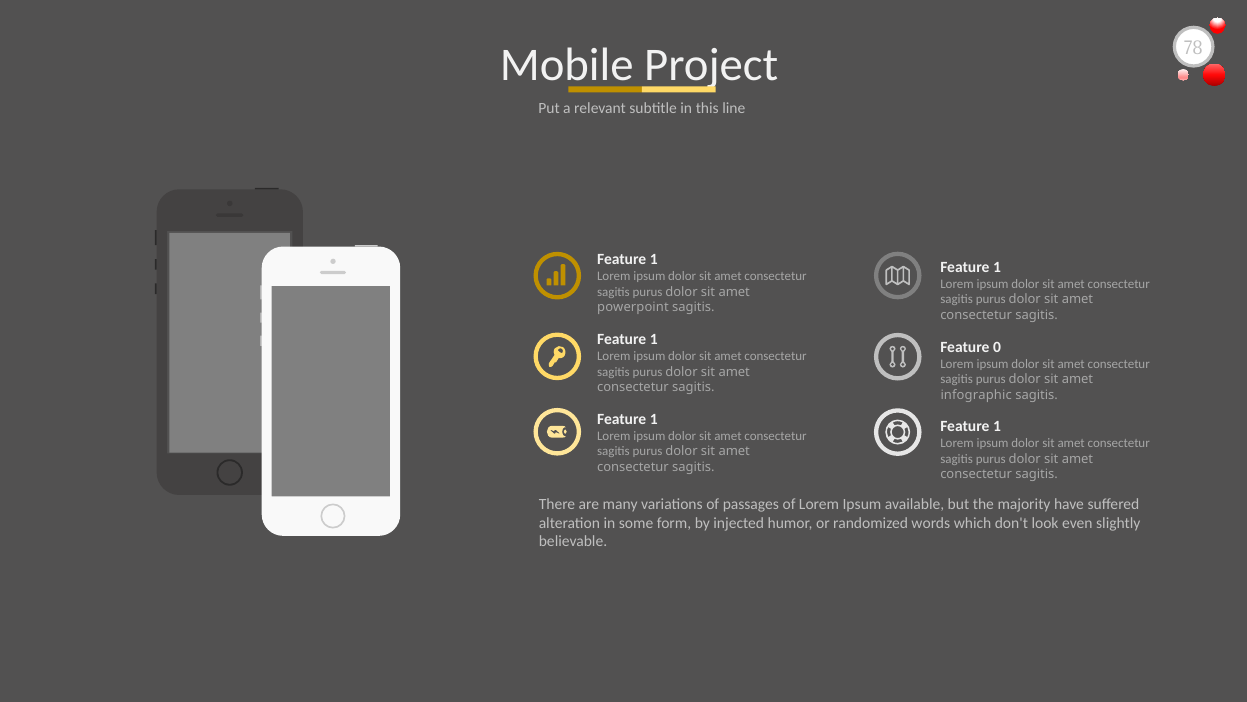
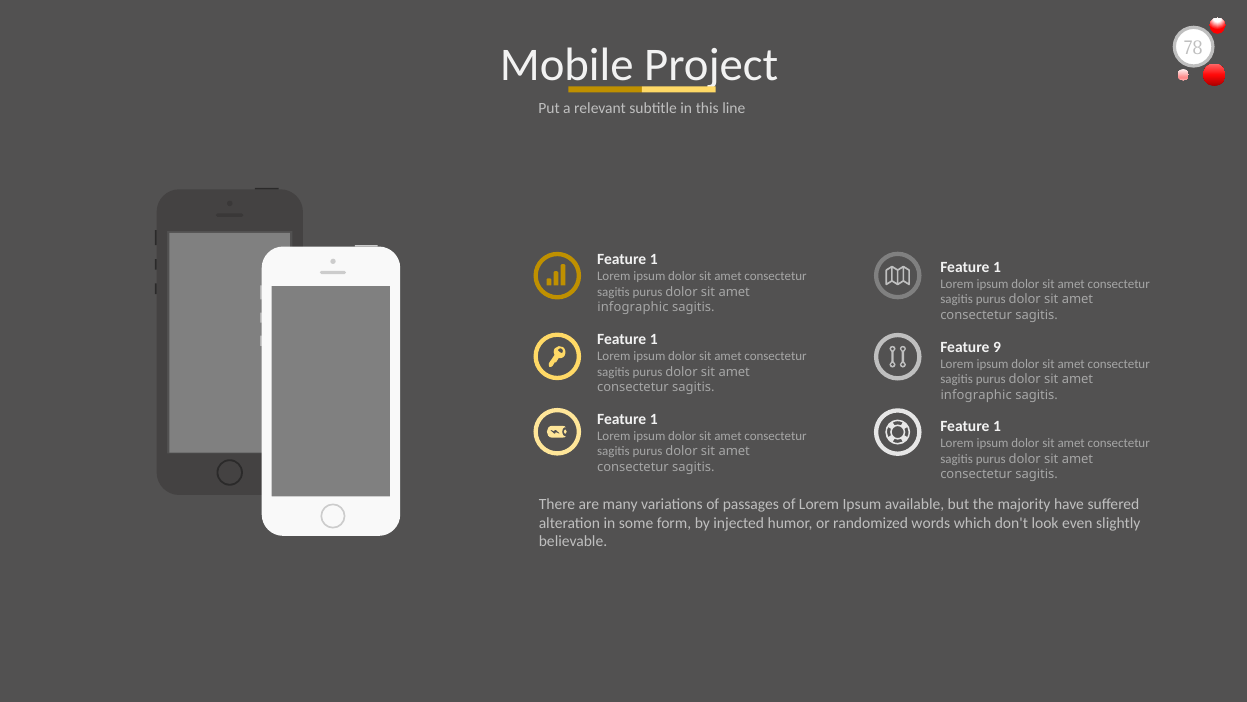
powerpoint: powerpoint -> infographic (633, 307)
0: 0 -> 9 (997, 347)
